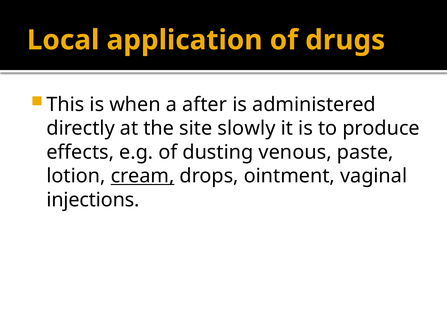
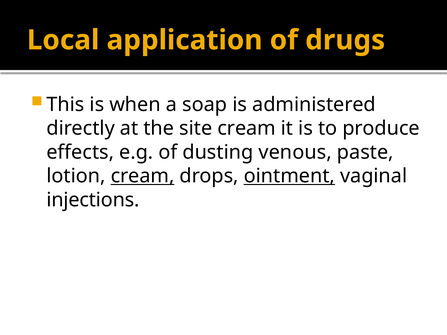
after: after -> soap (205, 105)
site slowly: slowly -> cream (247, 128)
ointment underline: none -> present (289, 176)
